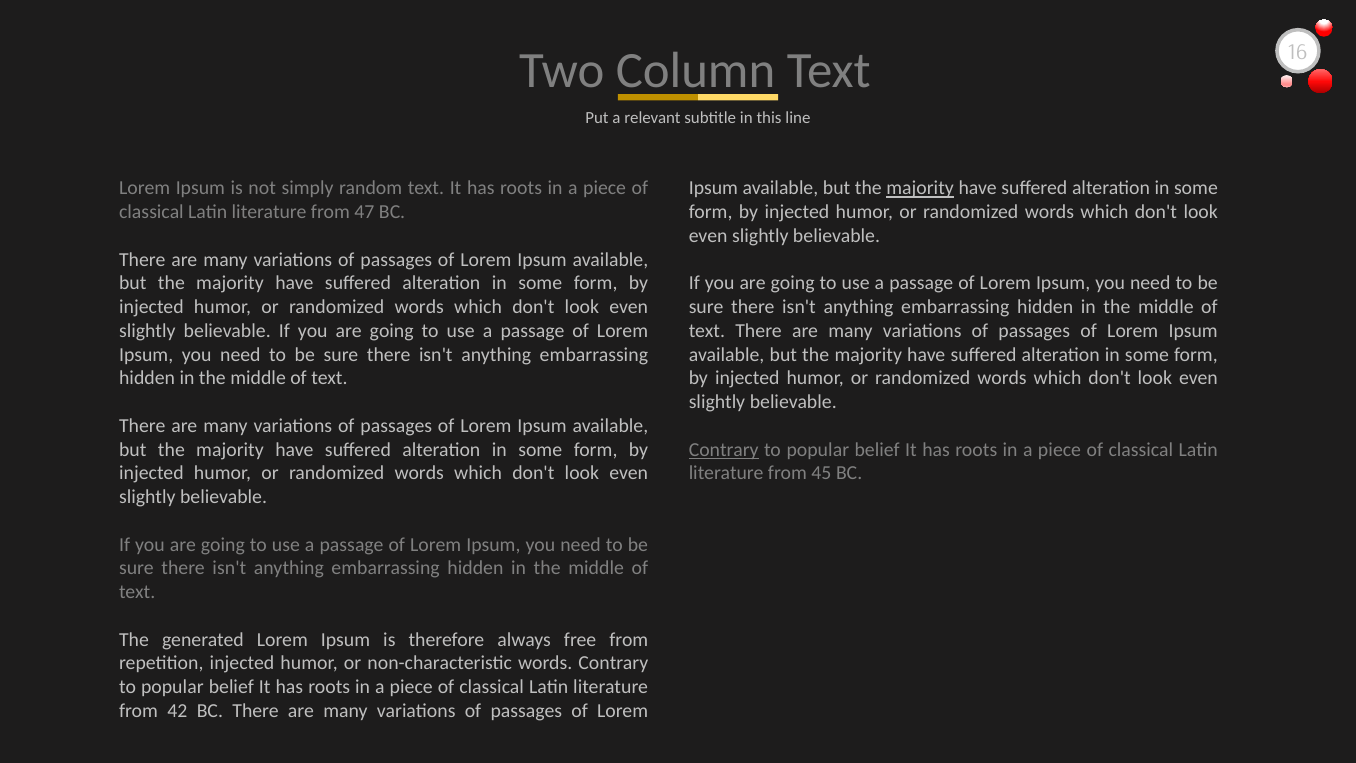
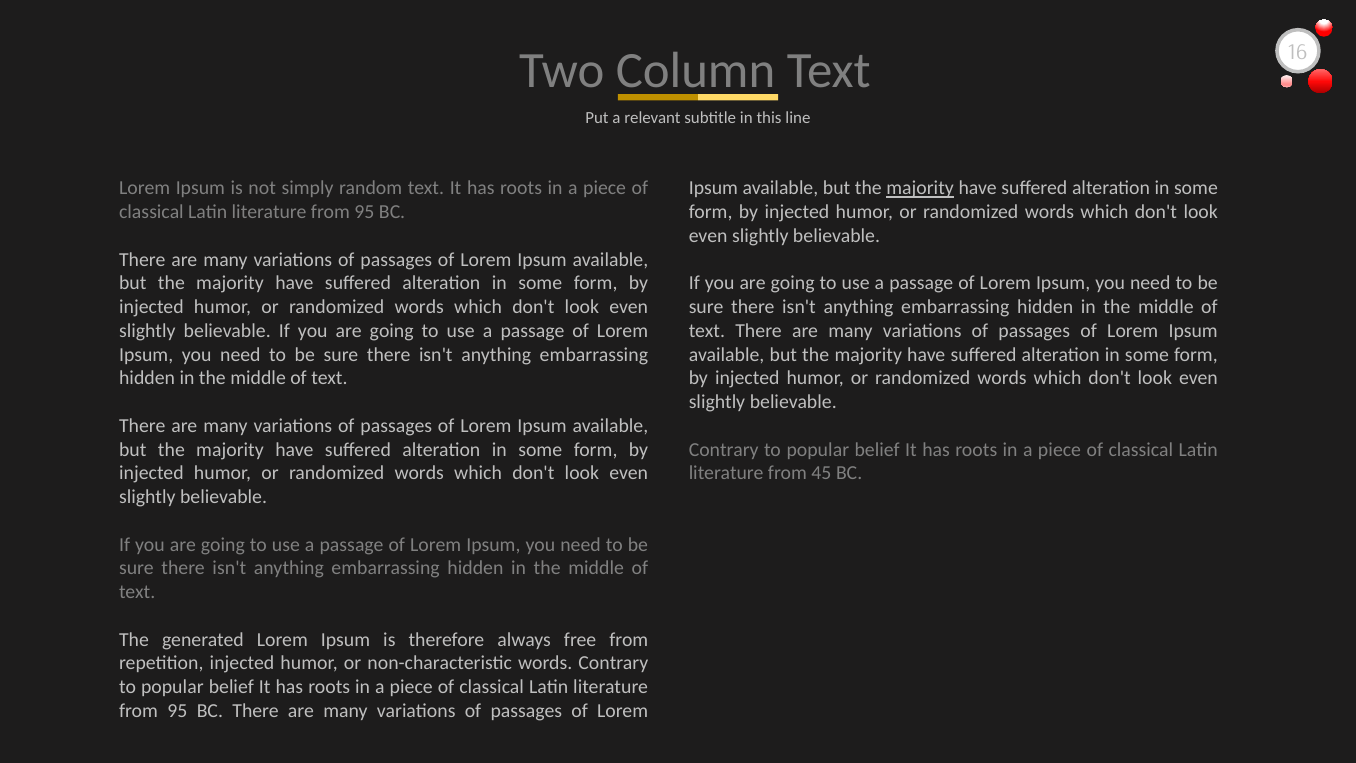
47: 47 -> 95 (364, 212)
Contrary underline: present -> none (724, 450)
42: 42 -> 95 (177, 711)
